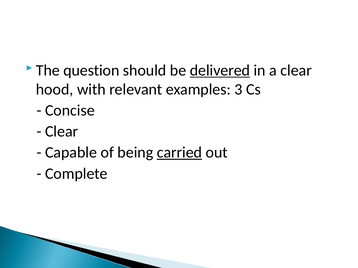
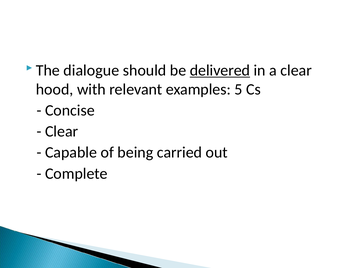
question: question -> dialogue (91, 70)
3: 3 -> 5 (238, 90)
carried underline: present -> none (179, 153)
